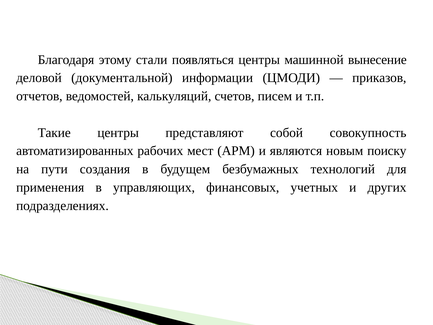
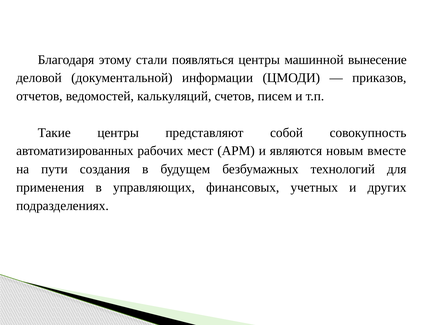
поиску: поиску -> вместе (387, 151)
